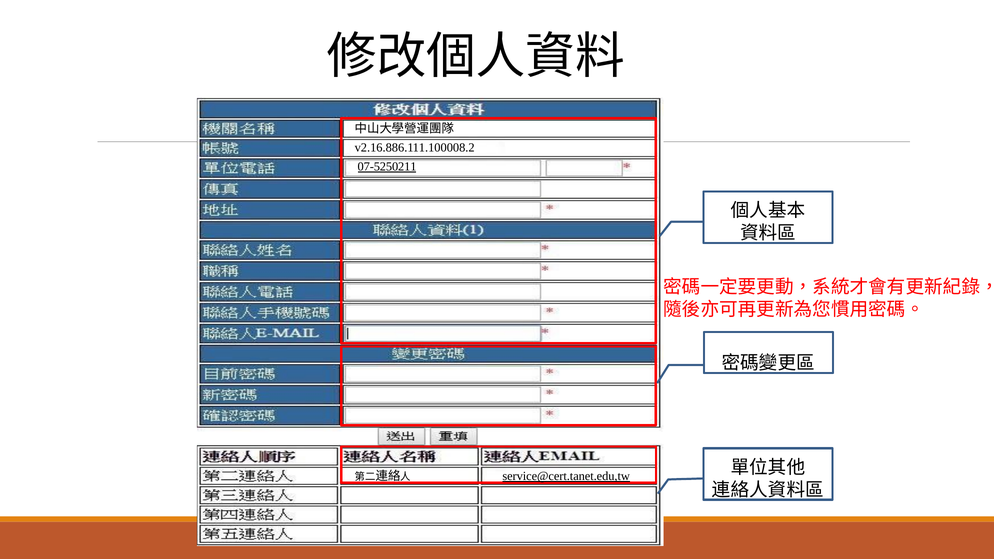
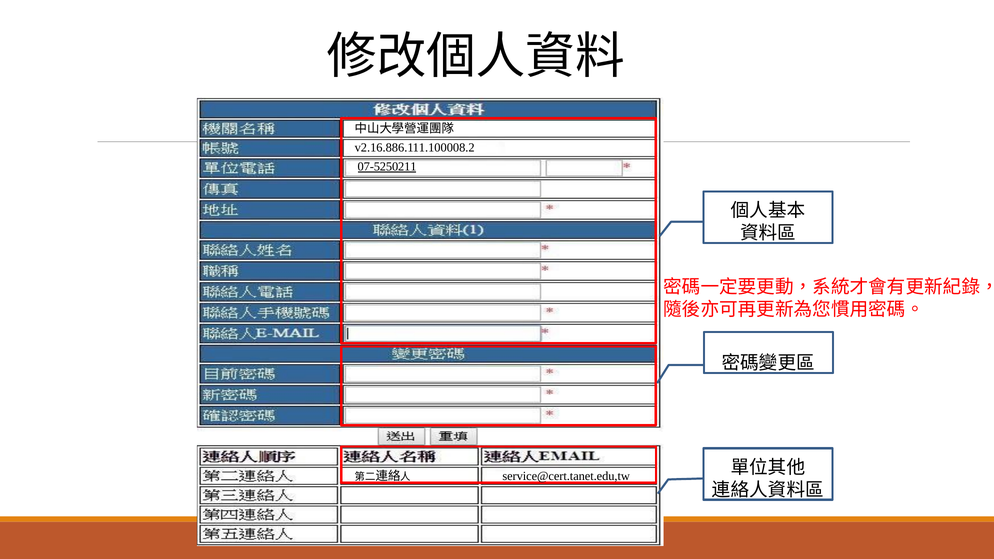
service@cert.tanet.edu,tw underline: present -> none (566, 476)
